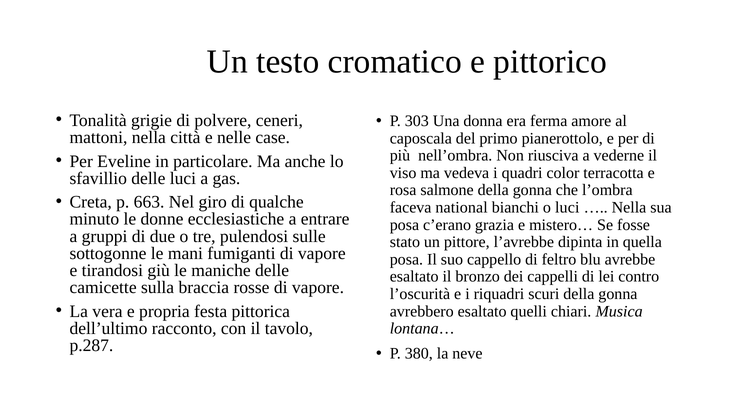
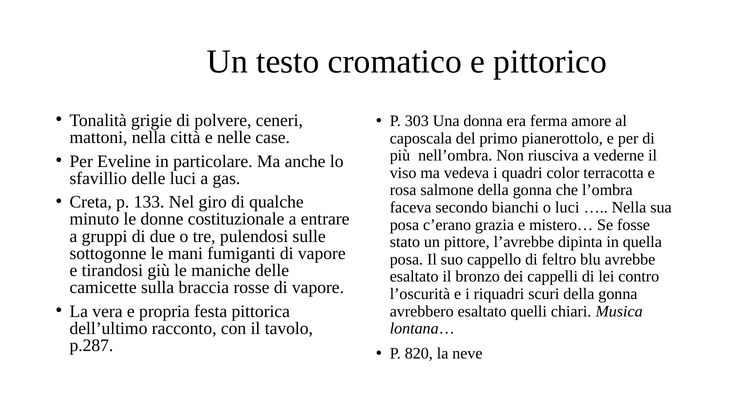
663: 663 -> 133 (149, 202)
national: national -> secondo (462, 207)
ecclesiastiche: ecclesiastiche -> costituzionale (236, 219)
380: 380 -> 820 (419, 353)
